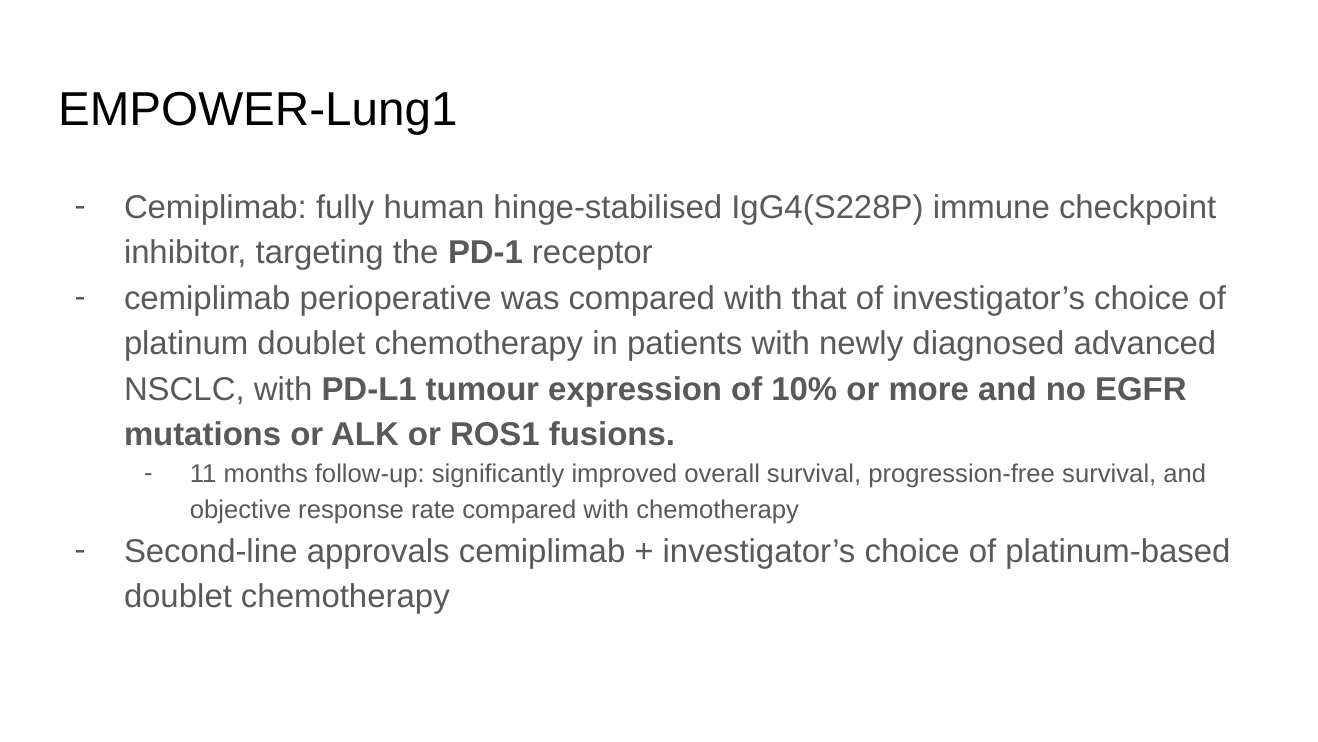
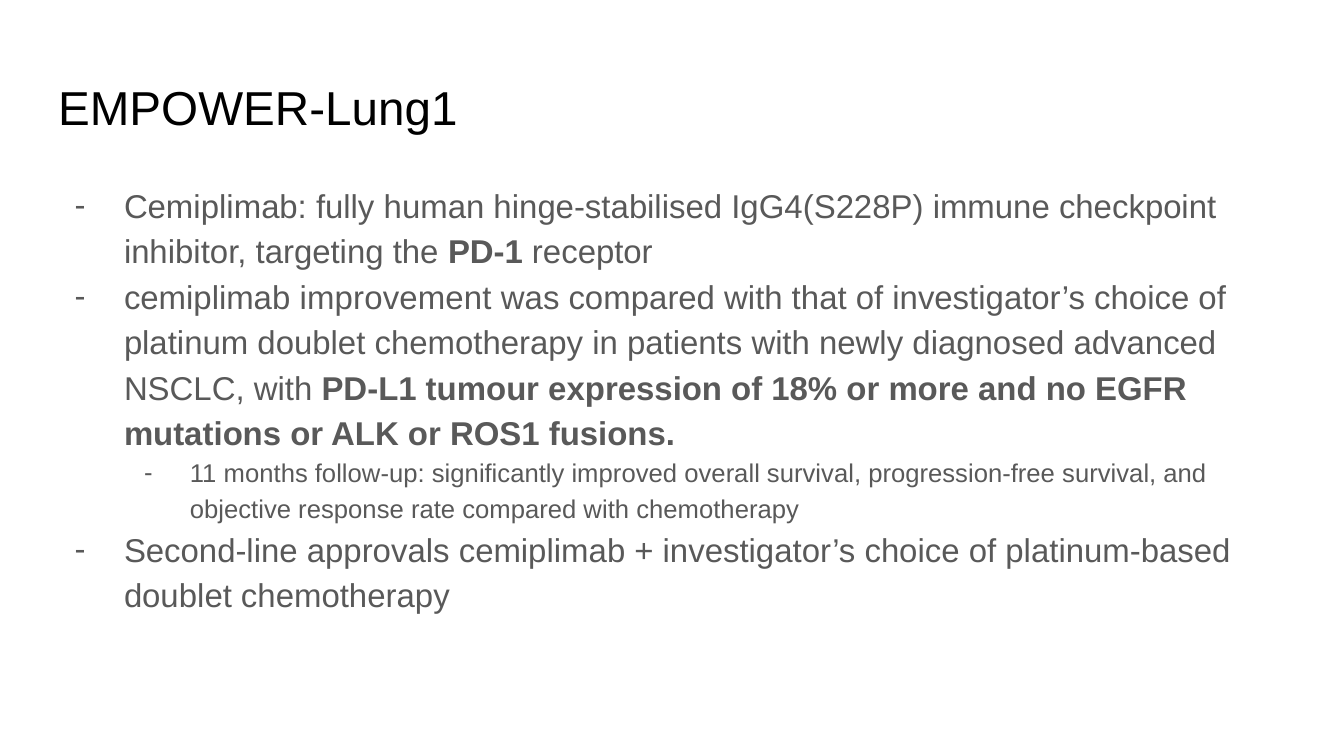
perioperative: perioperative -> improvement (396, 299)
10%: 10% -> 18% (804, 389)
